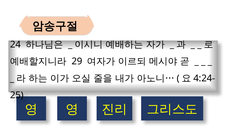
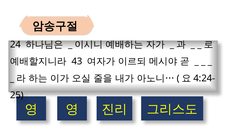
29: 29 -> 43 (77, 61)
